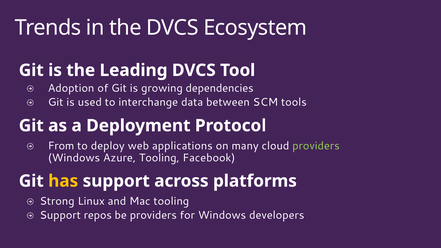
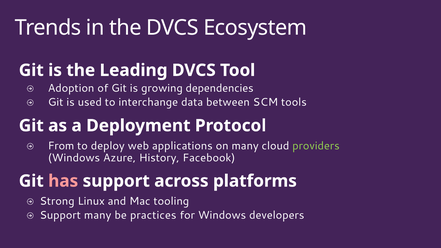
Azure Tooling: Tooling -> History (159, 158)
has colour: yellow -> pink (63, 181)
Support repos: repos -> many (98, 215)
be providers: providers -> practices (153, 215)
